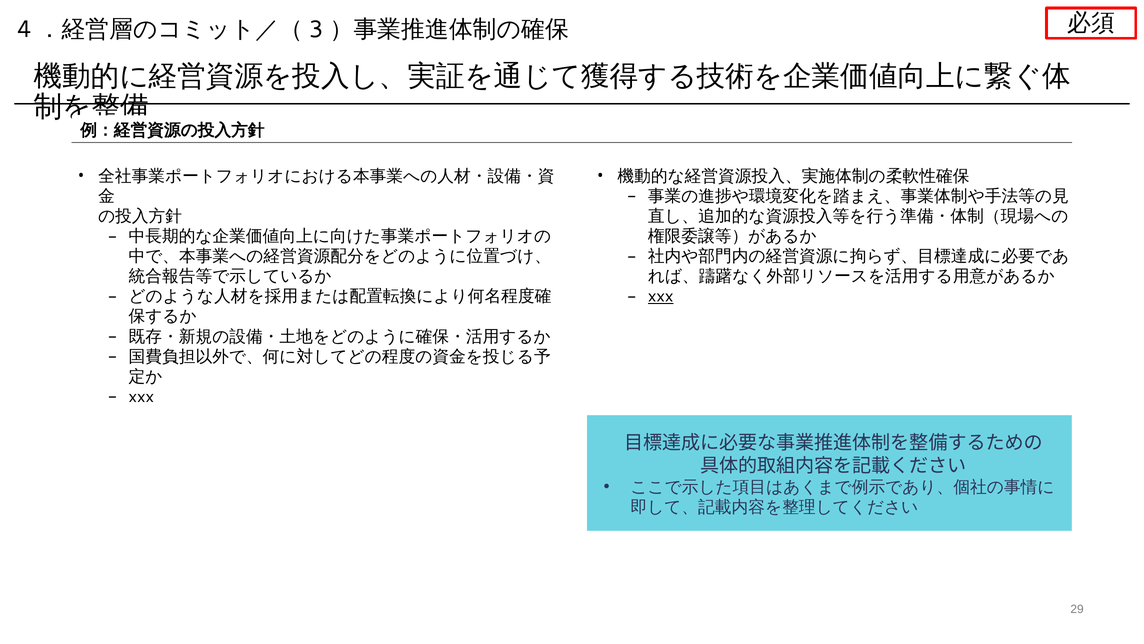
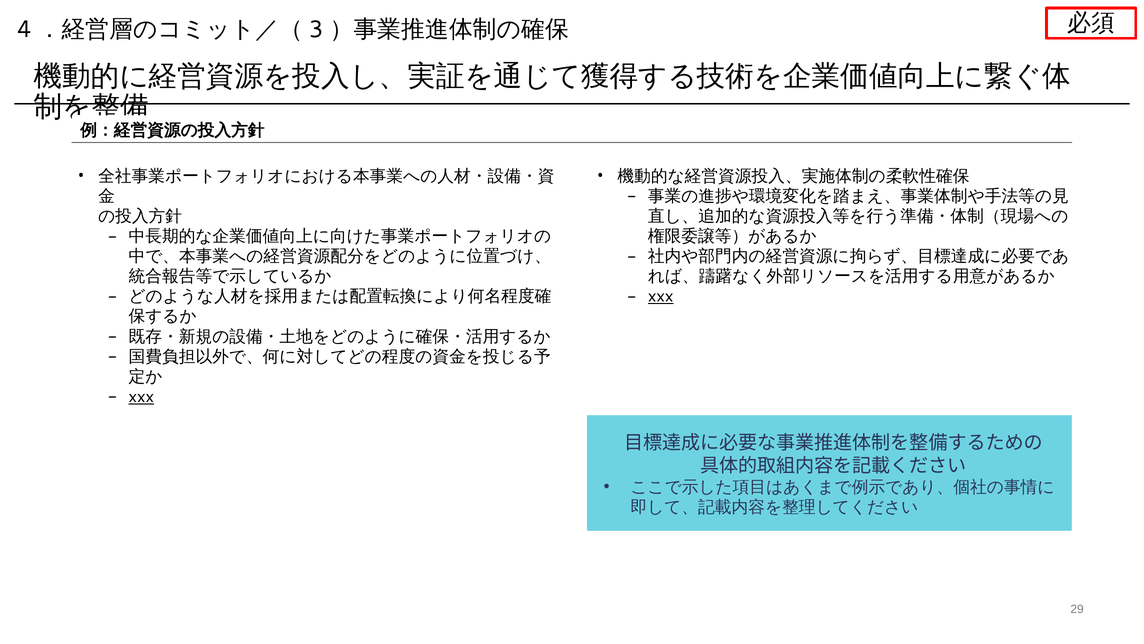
xxx underline: none -> present (141, 396)
